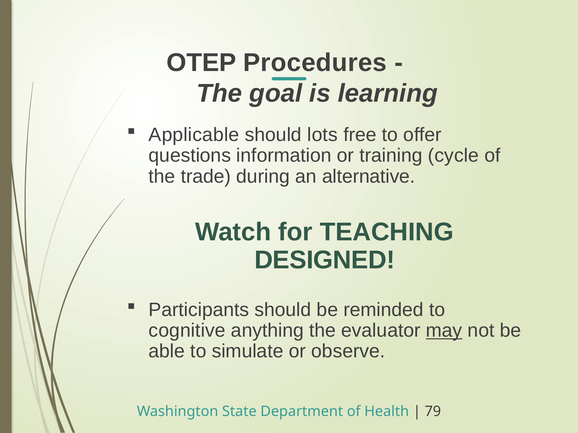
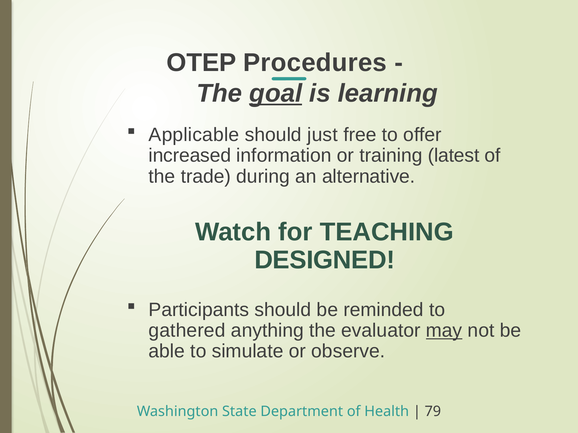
goal underline: none -> present (276, 94)
lots: lots -> just (322, 135)
questions: questions -> increased (190, 156)
cycle: cycle -> latest (454, 156)
cognitive: cognitive -> gathered (187, 331)
